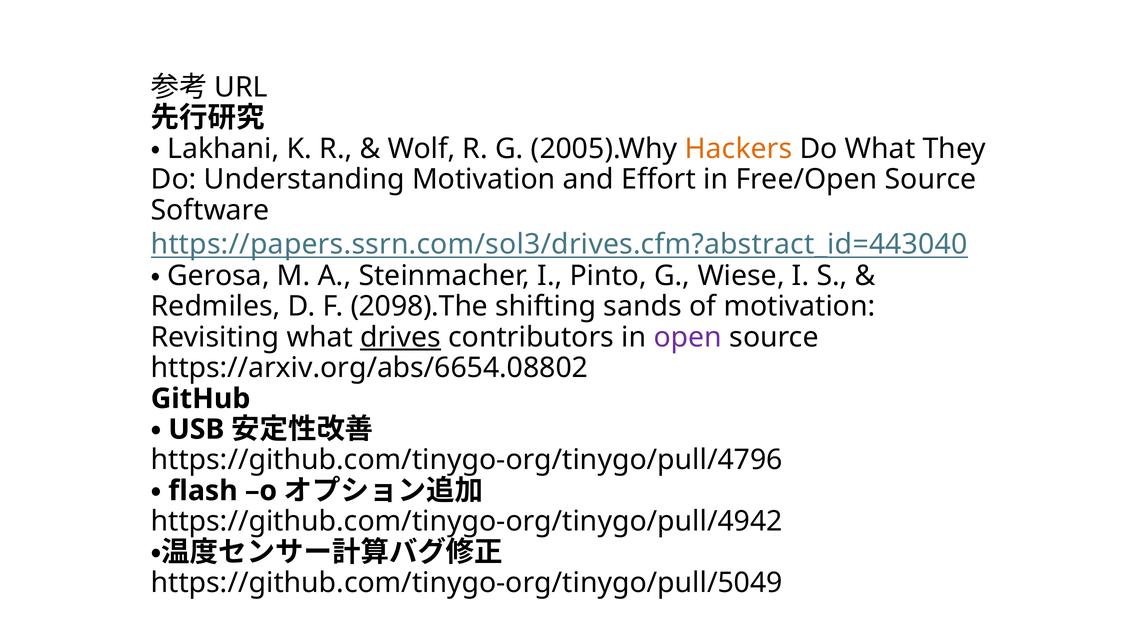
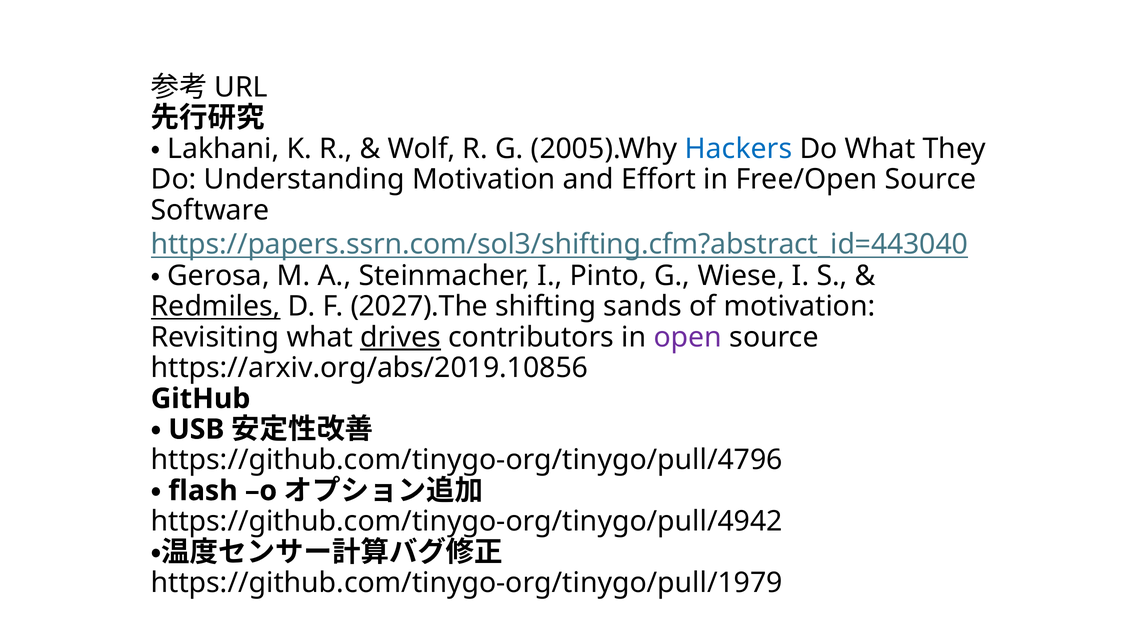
Hackers colour: orange -> blue (739, 149)
https://papers.ssrn.com/sol3/drives.cfm?abstract_id=443040: https://papers.ssrn.com/sol3/drives.cfm?abstract_id=443040 -> https://papers.ssrn.com/sol3/shifting.cfm?abstract_id=443040 (559, 244)
Redmiles underline: none -> present (216, 307)
2098).The: 2098).The -> 2027).The (419, 307)
https://arxiv.org/abs/6654.08802: https://arxiv.org/abs/6654.08802 -> https://arxiv.org/abs/2019.10856 (369, 368)
https://github.com/tinygo-org/tinygo/pull/5049: https://github.com/tinygo-org/tinygo/pull/5049 -> https://github.com/tinygo-org/tinygo/pull/1979 (467, 583)
